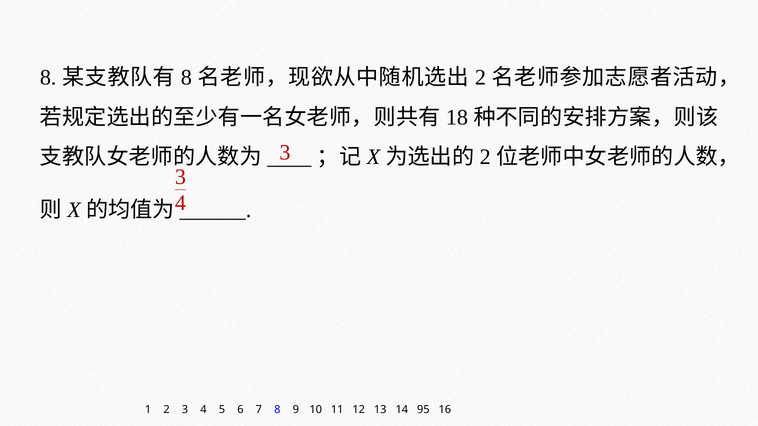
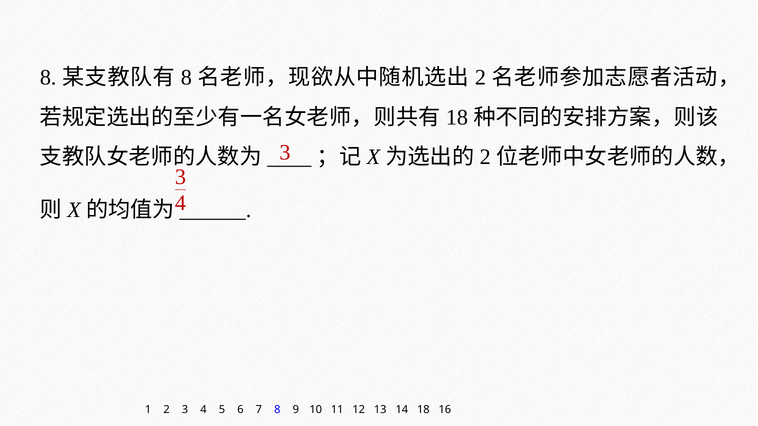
14 95: 95 -> 18 (423, 410)
